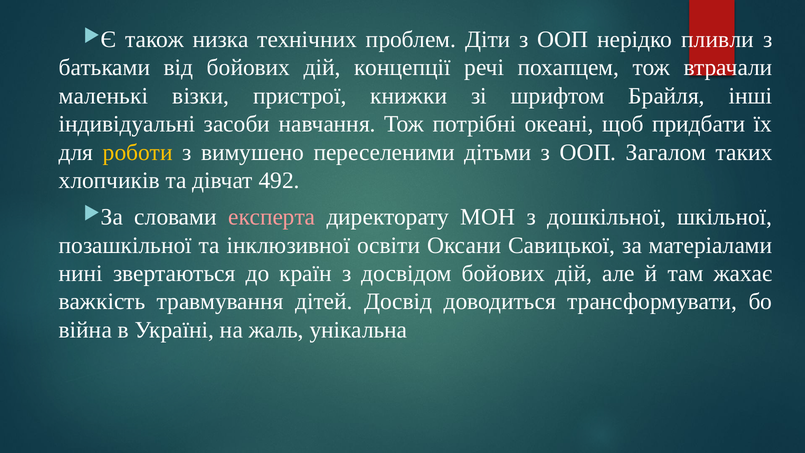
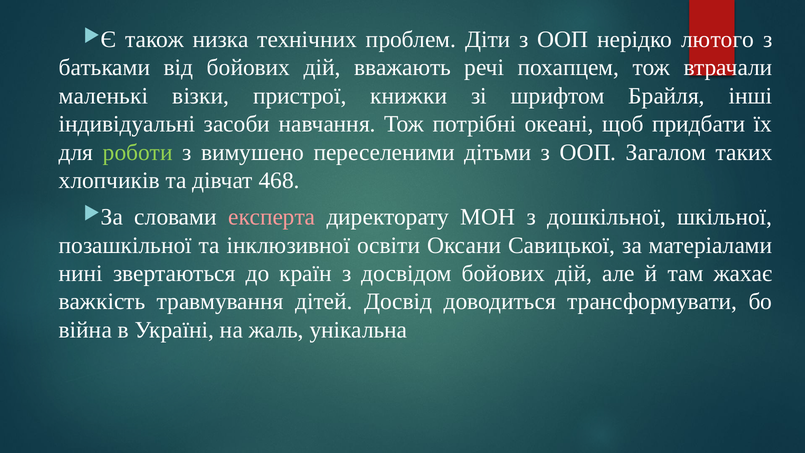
пливли: пливли -> лютого (718, 39)
концепції: концепції -> вважають (403, 68)
роботи colour: yellow -> light green (138, 152)
492: 492 -> 468 (279, 180)
